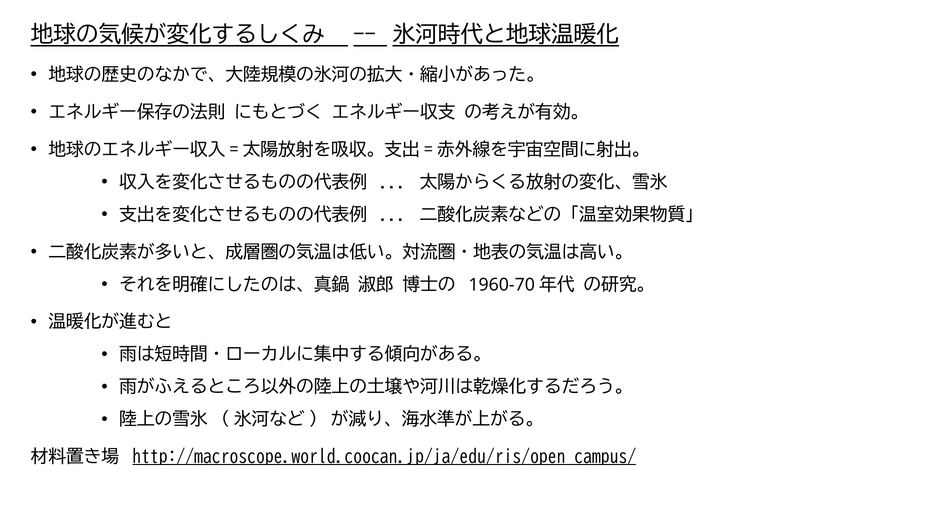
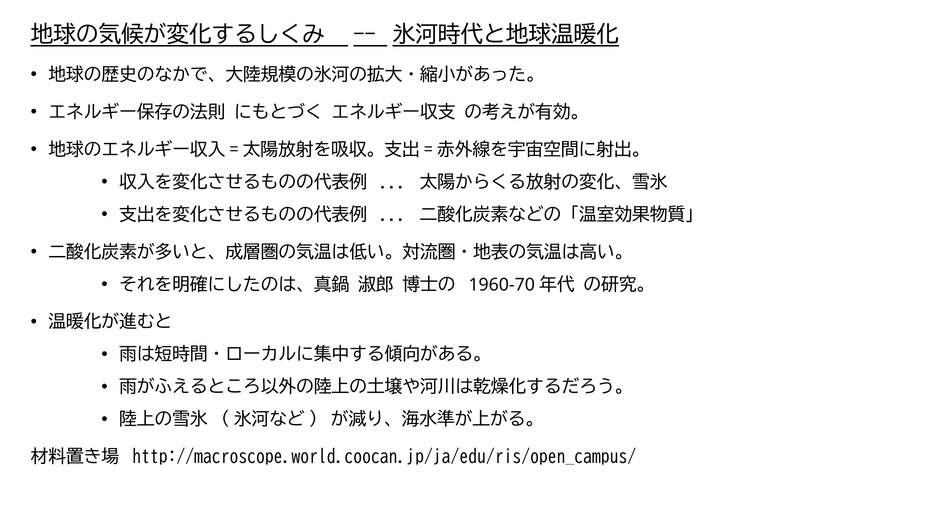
http://macroscope.world.coocan.jp/ja/edu/ris/open_campus/ underline: present -> none (384, 457)
